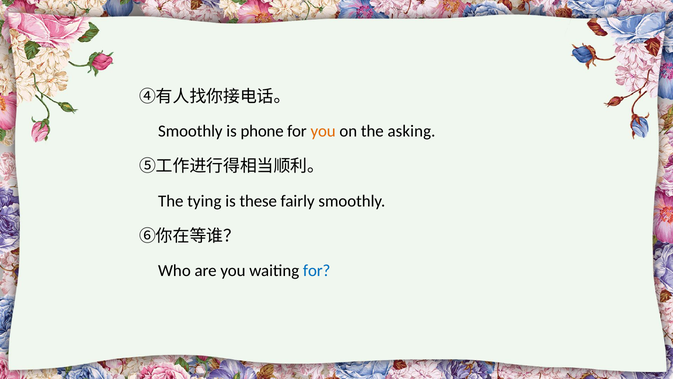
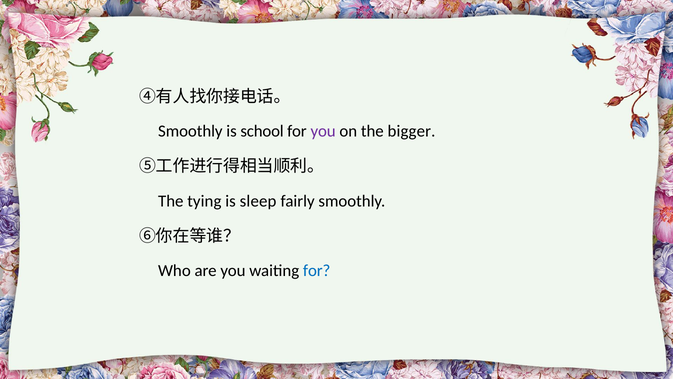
phone: phone -> school (262, 131)
you colour: orange -> purple (323, 131)
asking: asking -> bigger (411, 131)
these: these -> sleep (258, 201)
